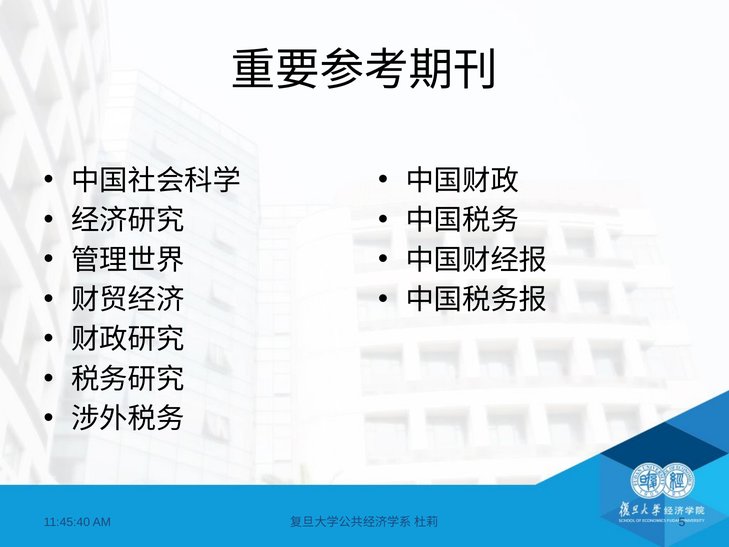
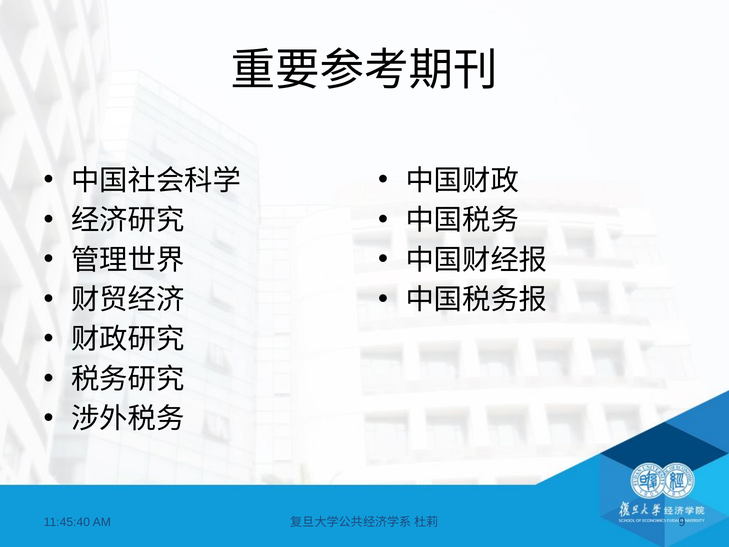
5: 5 -> 9 (682, 522)
